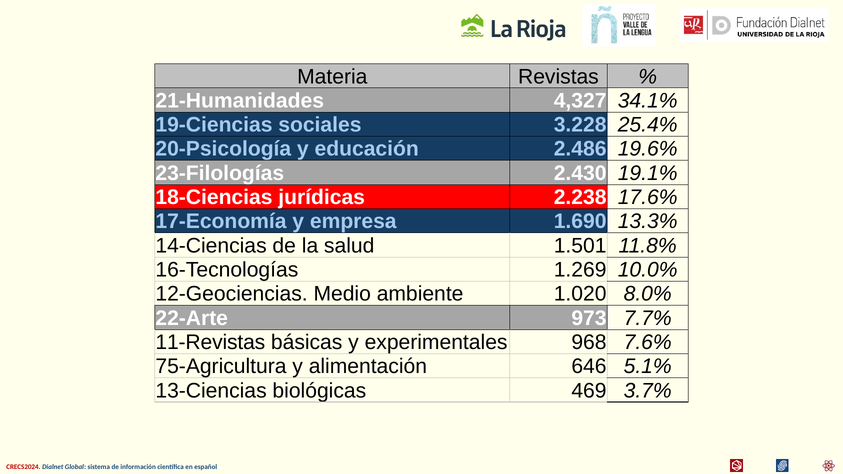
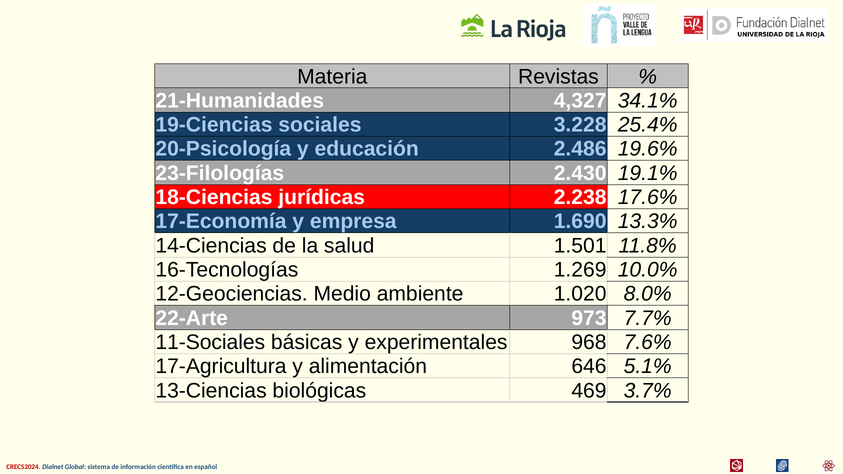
11-Revistas: 11-Revistas -> 11-Sociales (210, 342)
75-Agricultura: 75-Agricultura -> 17-Agricultura (221, 367)
